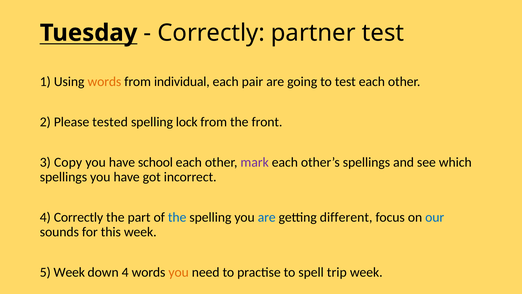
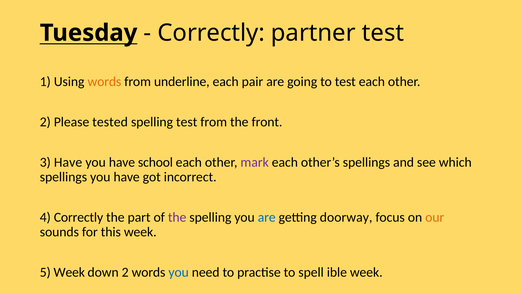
individual: individual -> underline (182, 82)
spelling lock: lock -> test (187, 122)
3 Copy: Copy -> Have (68, 162)
the colour: blue -> purple (177, 217)
different: different -> doorway (346, 217)
our colour: blue -> orange (435, 217)
down 4: 4 -> 2 (125, 272)
you colour: orange -> blue (179, 272)
trip: trip -> ible (337, 272)
